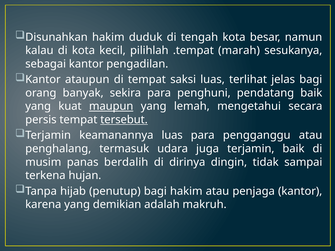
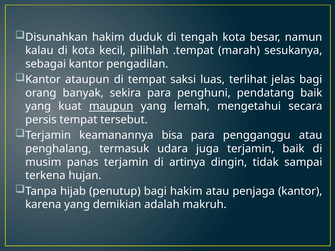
tersebut underline: present -> none (124, 120)
keamanannya luas: luas -> bisa (172, 135)
panas berdalih: berdalih -> terjamin (126, 162)
dirinya: dirinya -> artinya (187, 162)
